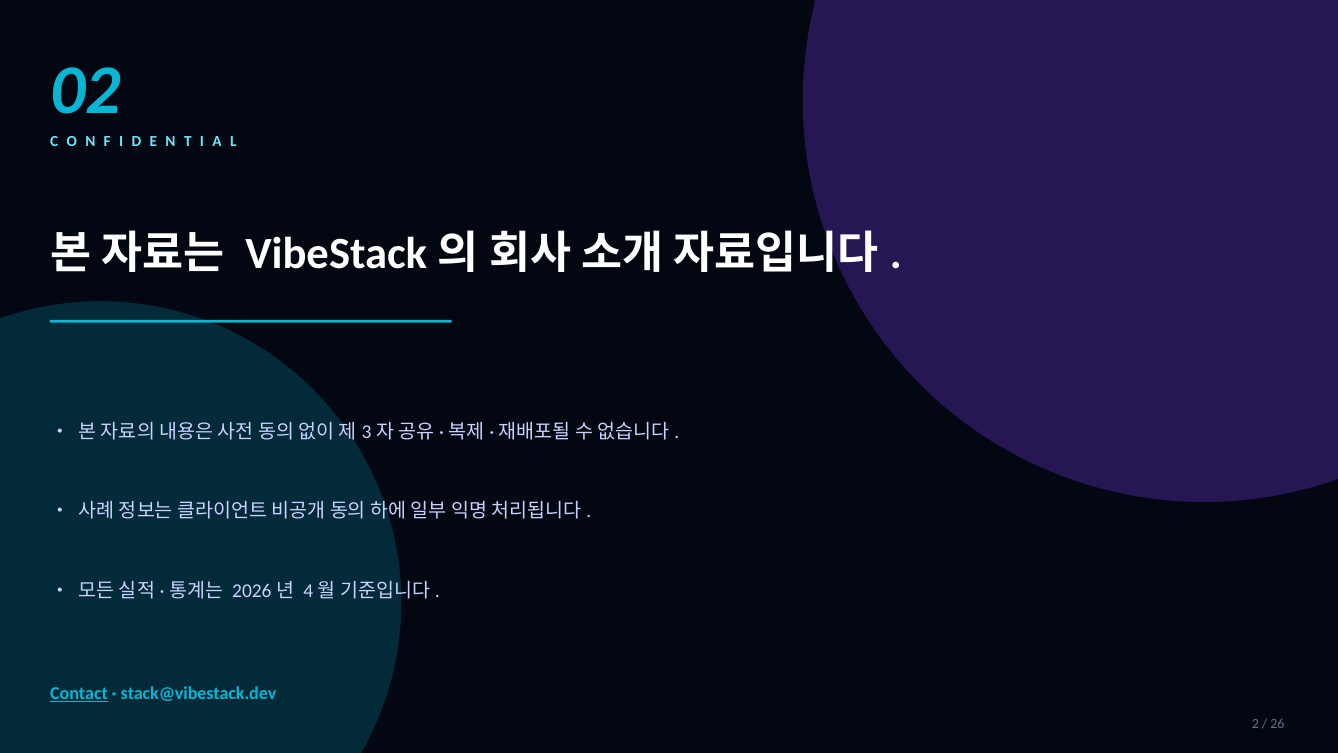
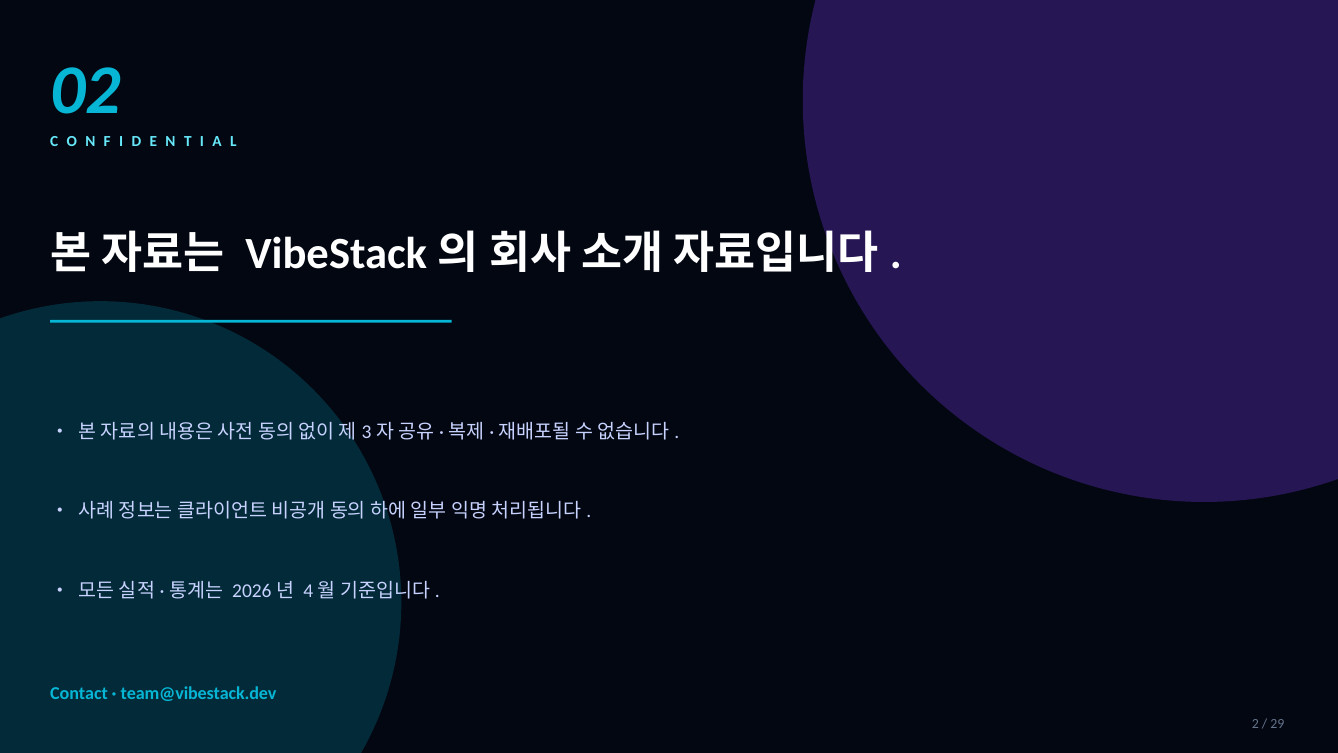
Contact underline: present -> none (79, 694)
stack@vibestack.dev: stack@vibestack.dev -> team@vibestack.dev (199, 694)
26: 26 -> 29 (1277, 723)
